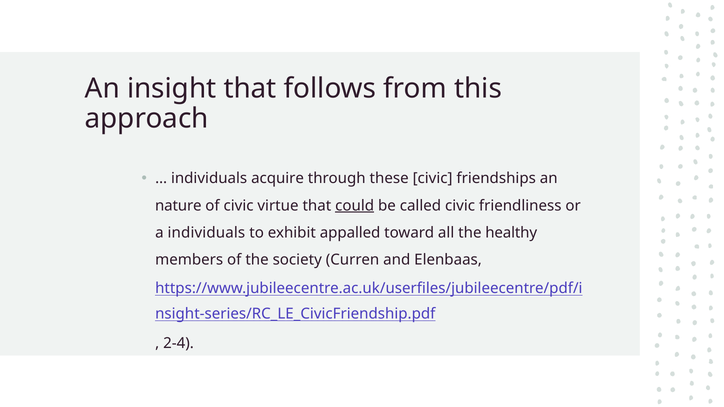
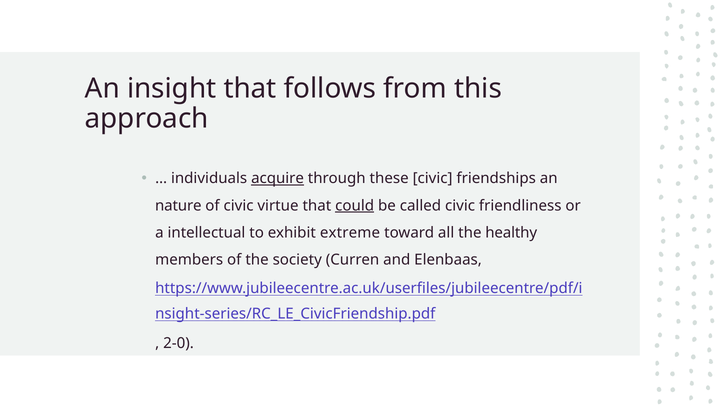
acquire underline: none -> present (278, 179)
a individuals: individuals -> intellectual (206, 233)
appalled: appalled -> extreme (350, 233)
2-4: 2-4 -> 2-0 (178, 344)
